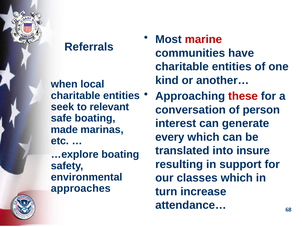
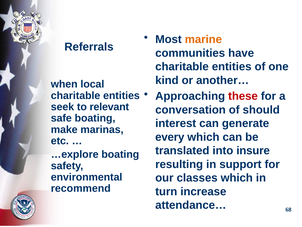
marine colour: red -> orange (203, 39)
person: person -> should (261, 110)
made: made -> make (64, 129)
approaches: approaches -> recommend (81, 188)
